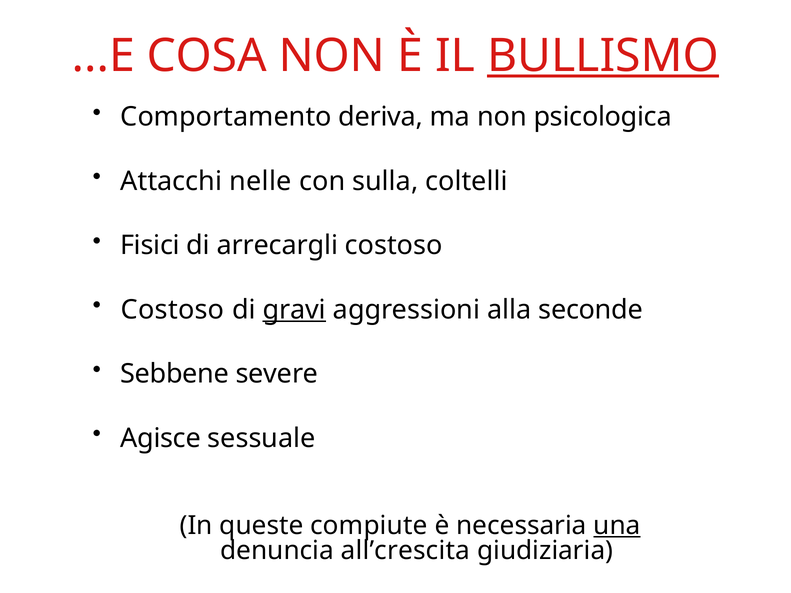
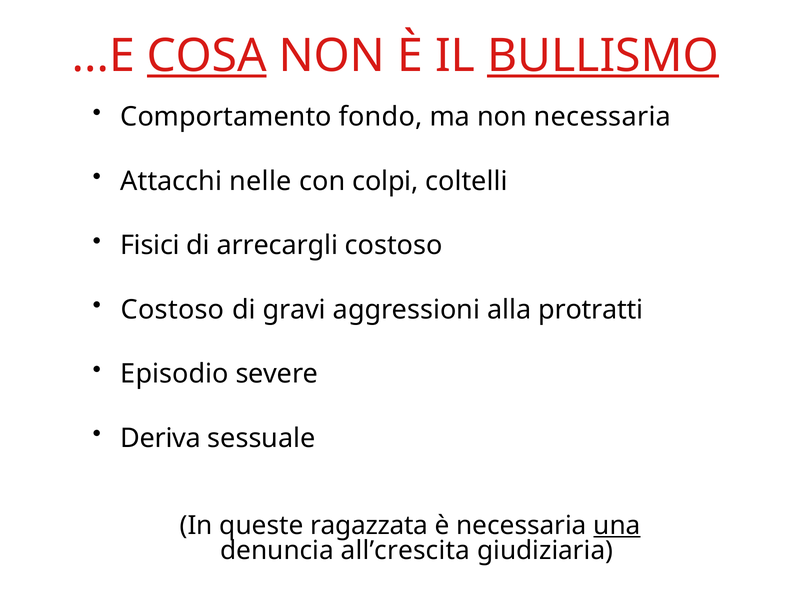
COSA underline: none -> present (207, 56)
deriva: deriva -> fondo (381, 117)
non psicologica: psicologica -> necessaria (602, 117)
sulla: sulla -> colpi (385, 181)
gravi underline: present -> none (294, 310)
seconde: seconde -> protratti (591, 310)
Sebbene: Sebbene -> Episodio (174, 374)
Agisce: Agisce -> Deriva (161, 438)
compiute: compiute -> ragazzata (369, 526)
